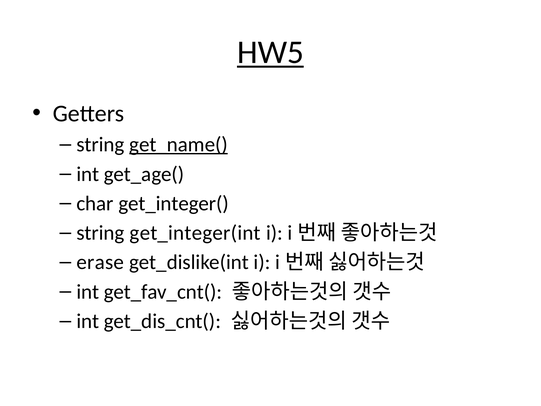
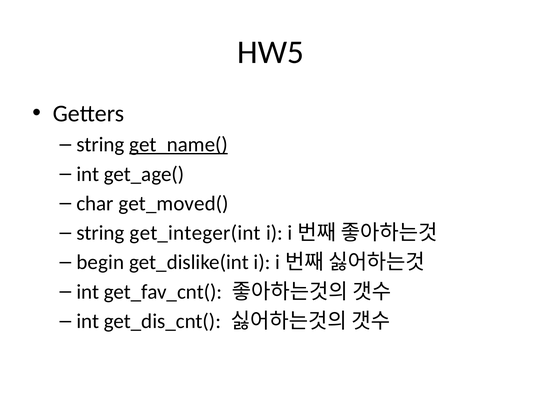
HW5 underline: present -> none (270, 52)
get_integer(: get_integer( -> get_moved( (174, 203)
erase: erase -> begin (100, 262)
